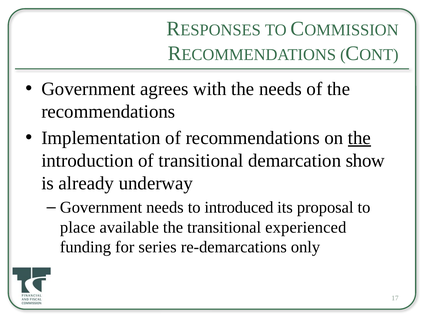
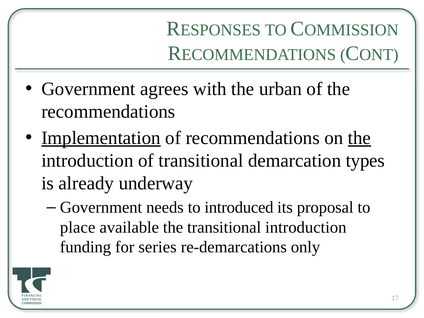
the needs: needs -> urban (280, 89)
Implementation underline: none -> present (101, 138)
show: show -> types (365, 161)
transitional experienced: experienced -> introduction (306, 227)
